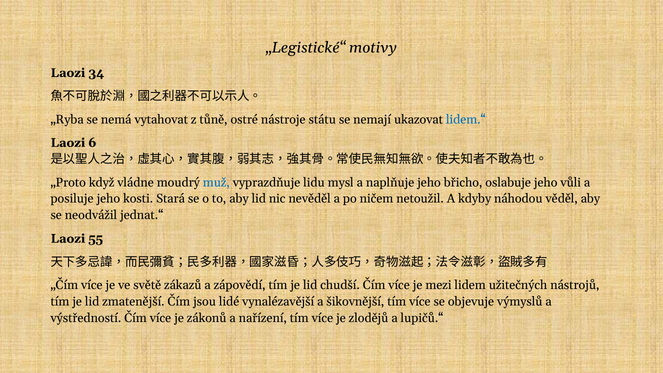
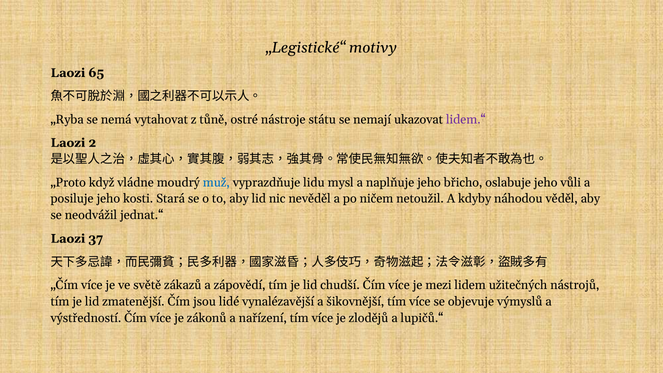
34: 34 -> 65 (96, 73)
lidem.“ colour: blue -> purple (466, 119)
6: 6 -> 2 (92, 143)
55: 55 -> 37 (96, 239)
